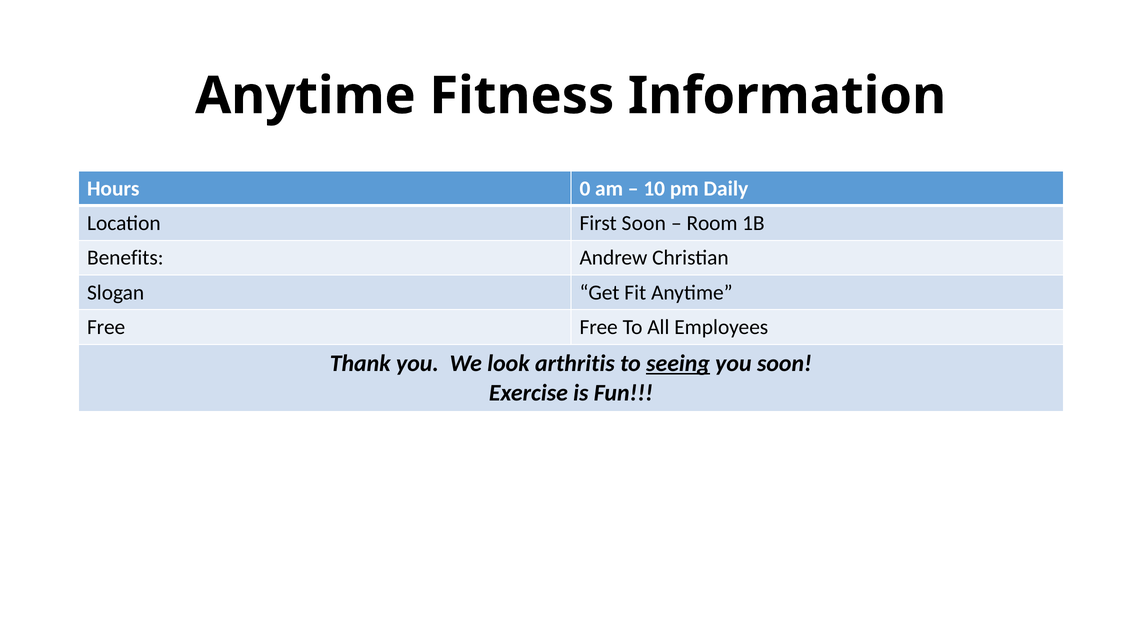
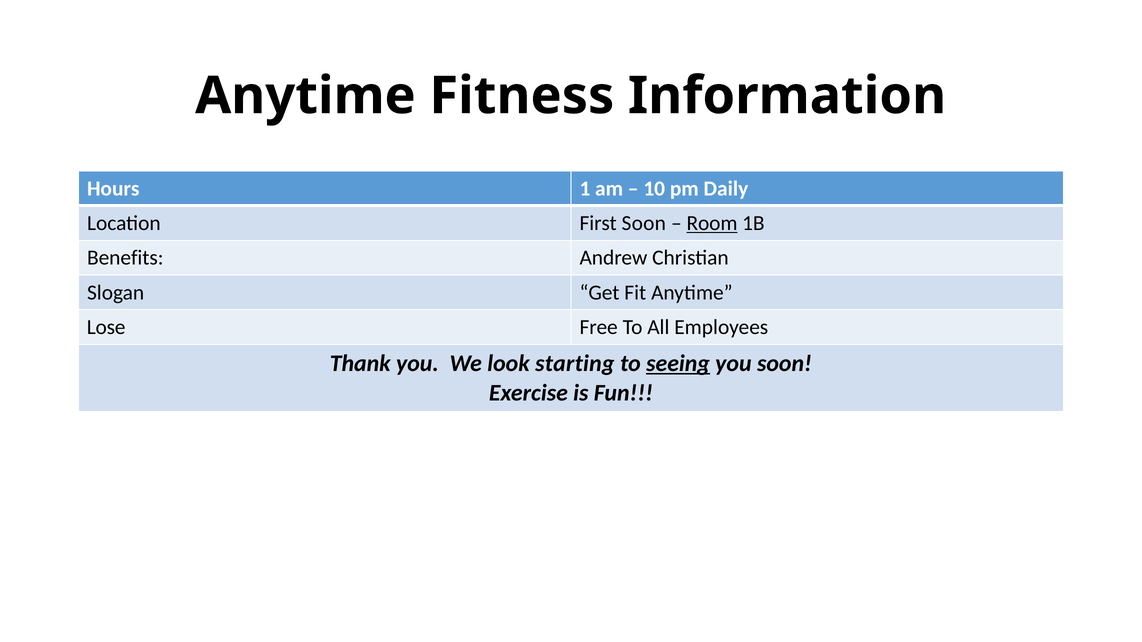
0: 0 -> 1 (585, 189)
Room underline: none -> present (712, 223)
Free: Free -> Lose (106, 328)
arthritis: arthritis -> starting (575, 364)
